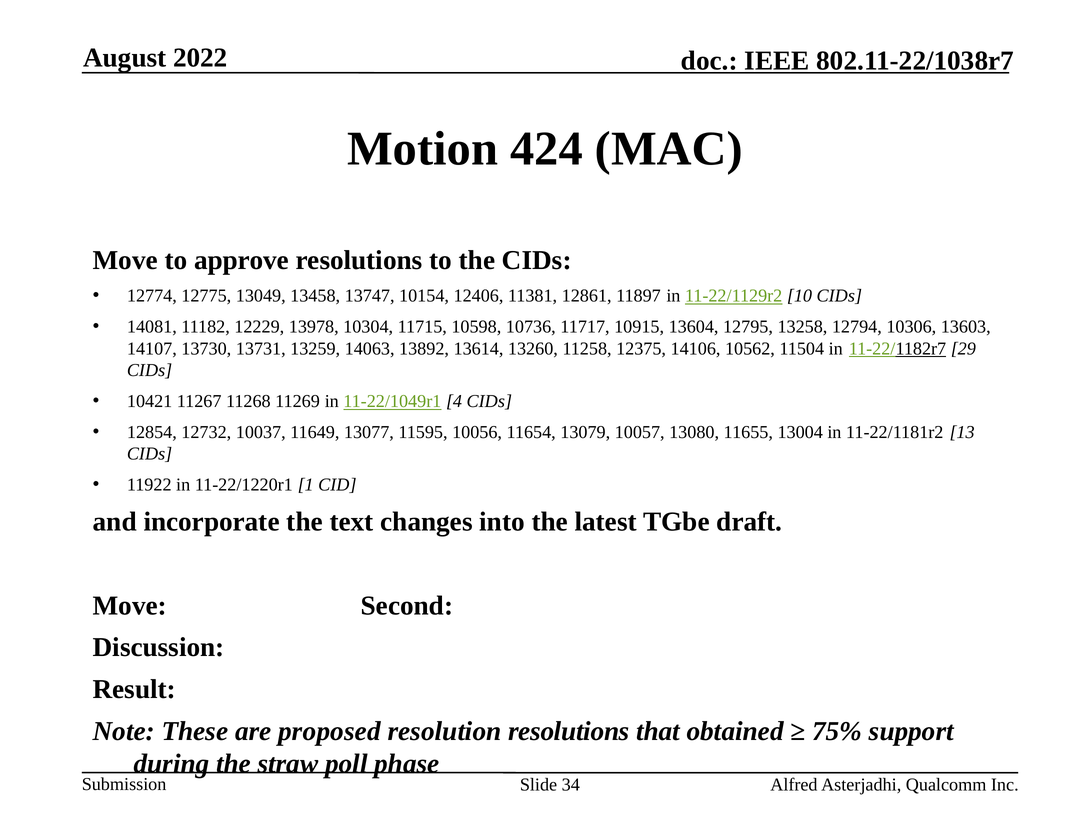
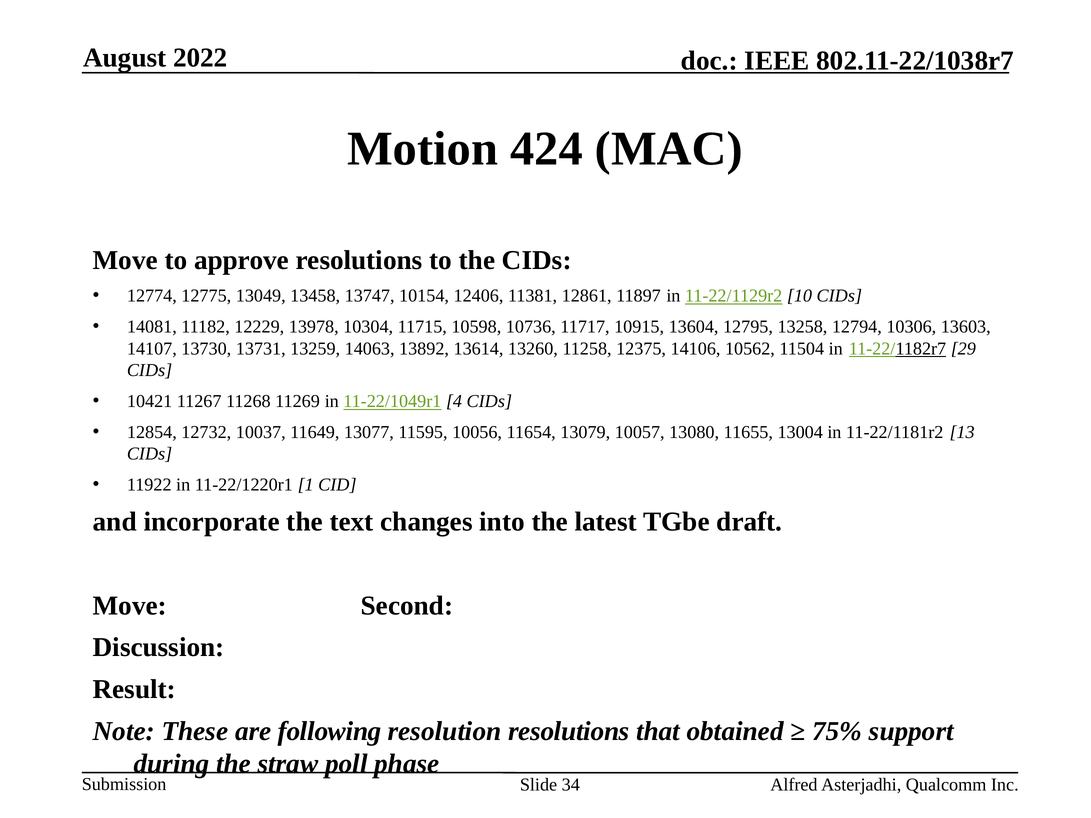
proposed: proposed -> following (330, 731)
